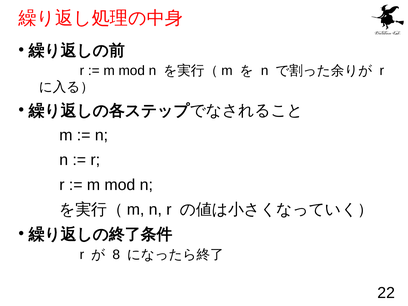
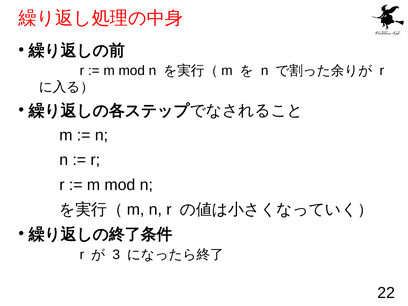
8: 8 -> 3 (116, 255)
